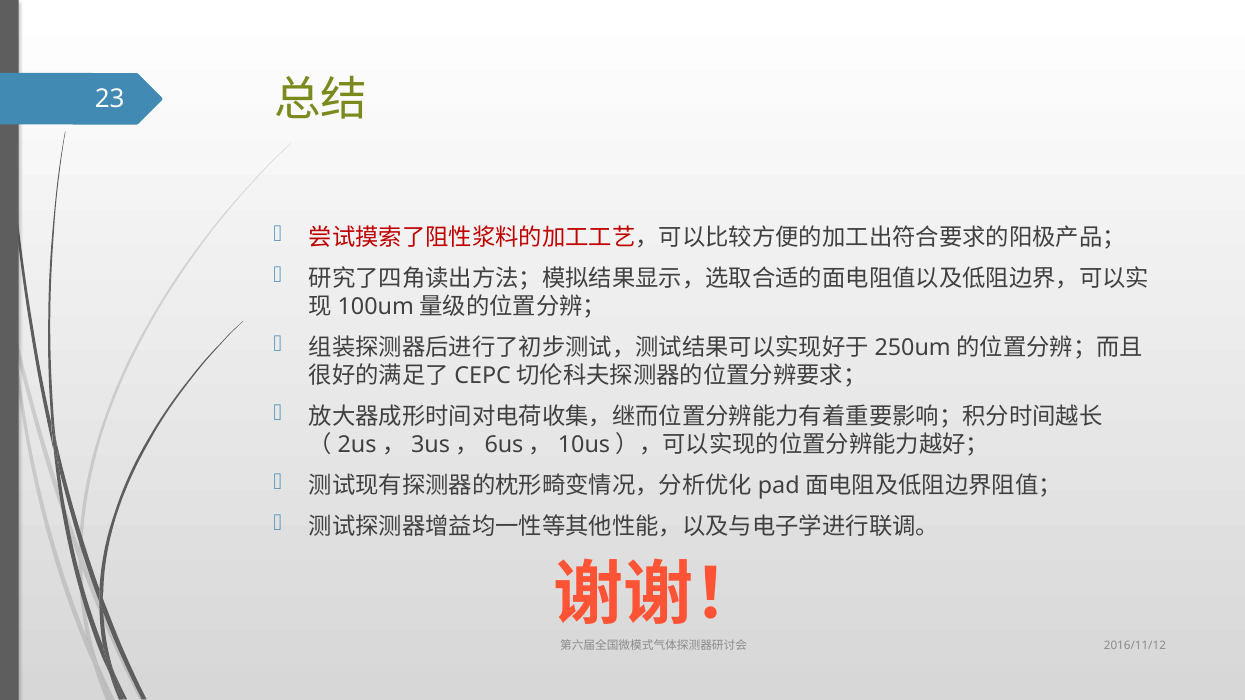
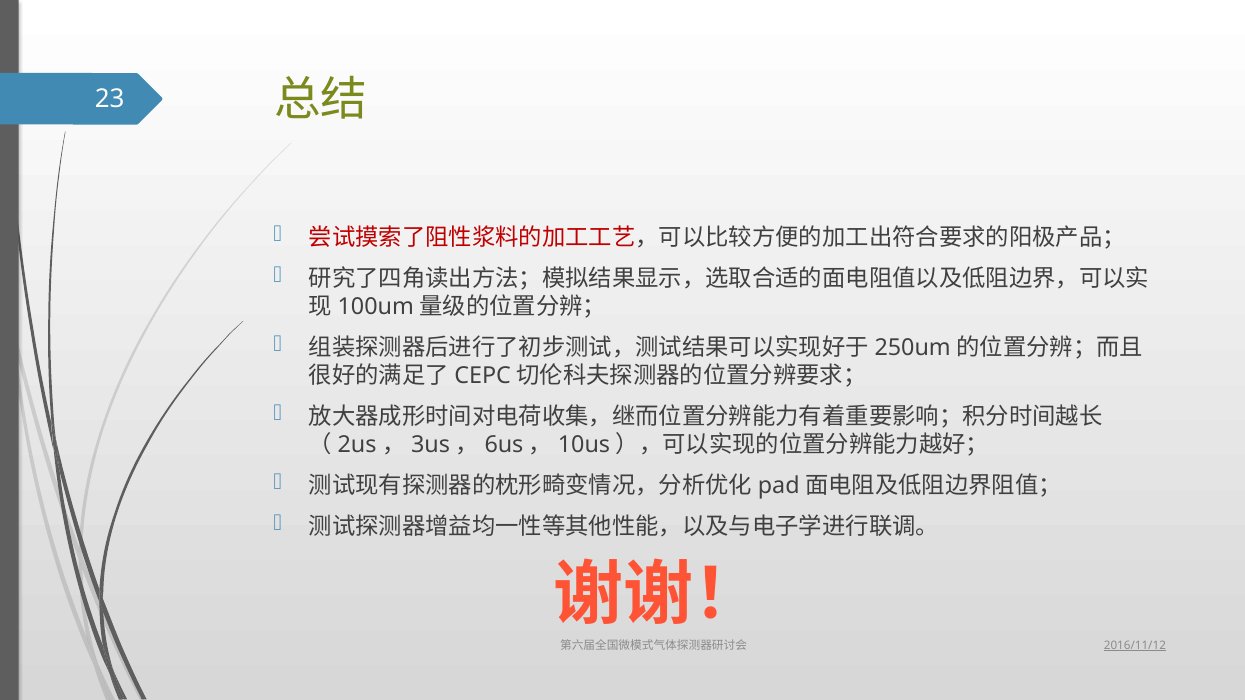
2016/11/12 underline: none -> present (1135, 646)
